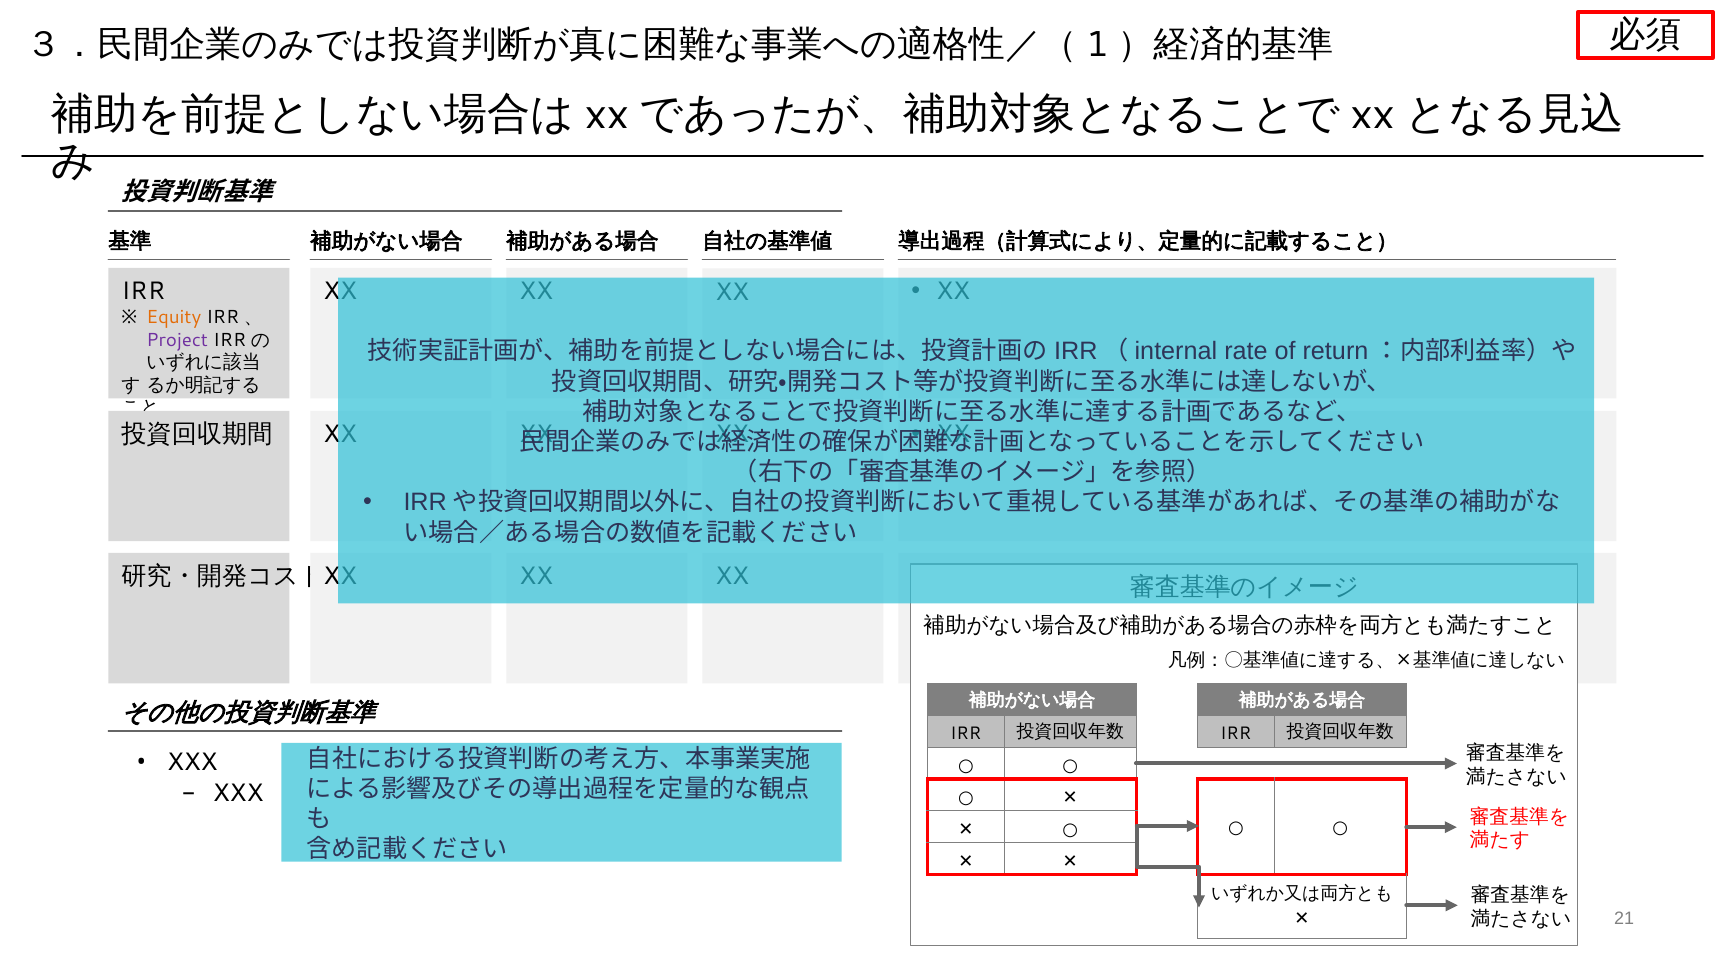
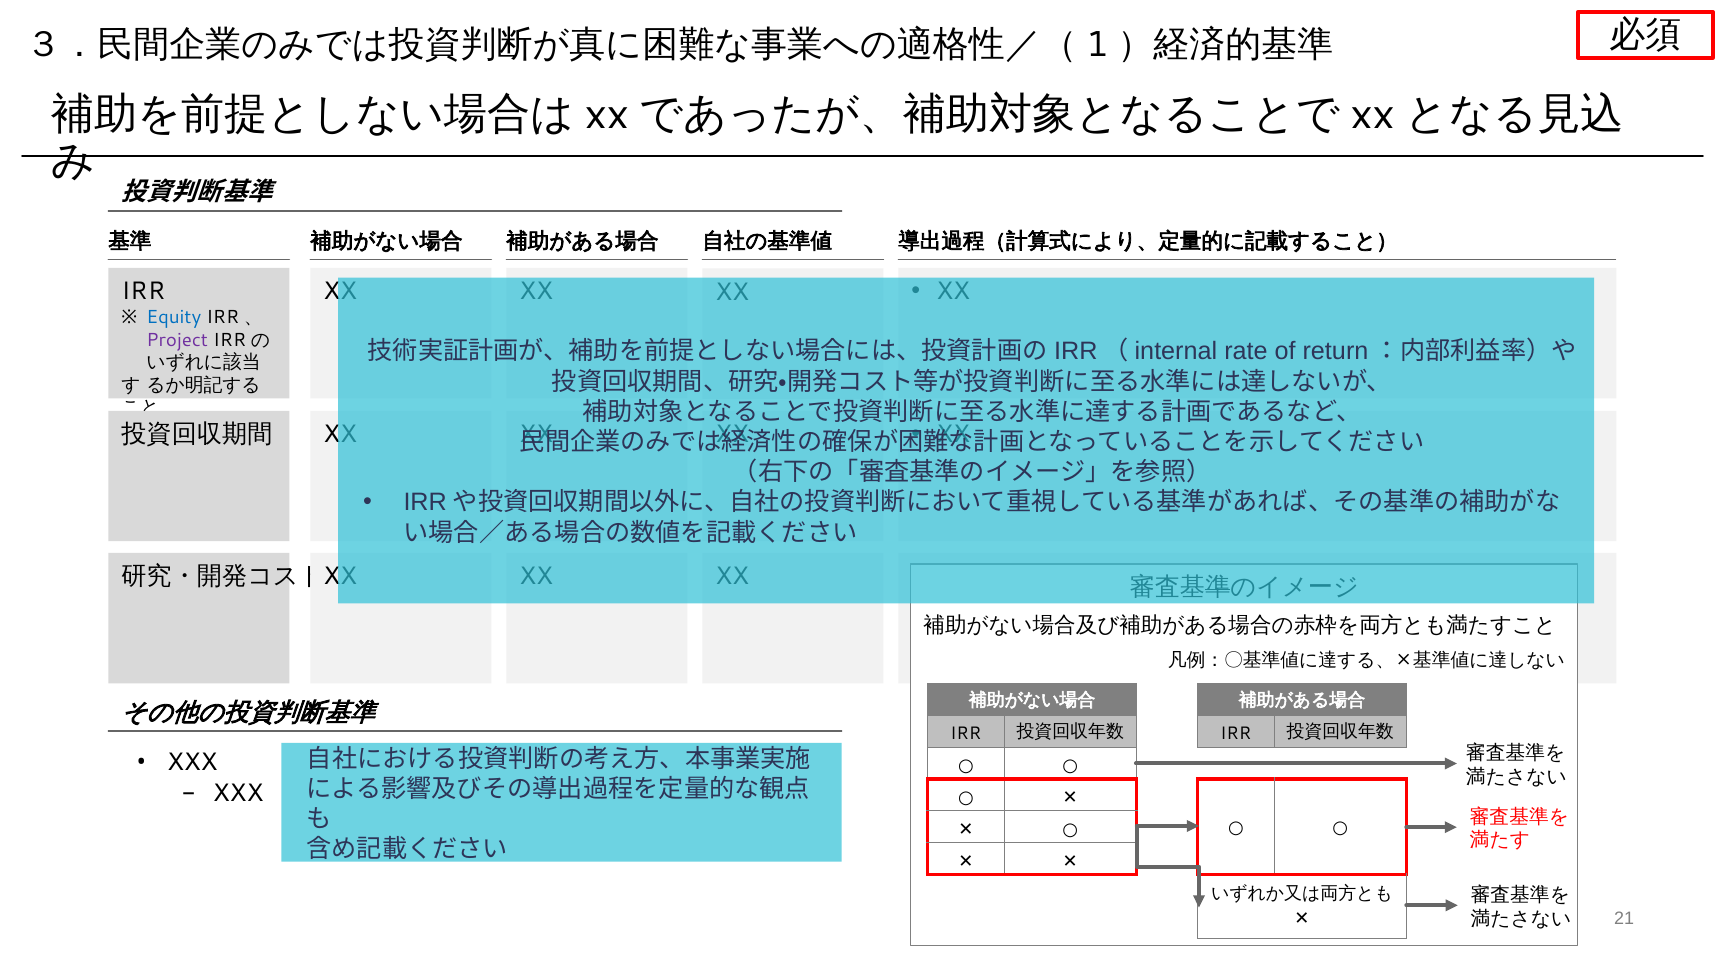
Equity colour: orange -> blue (174, 317)
